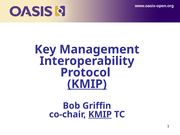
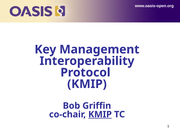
KMIP underline: present -> none (87, 84)
